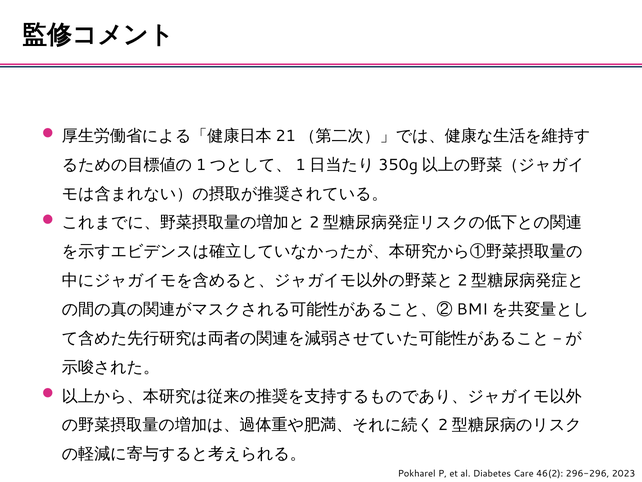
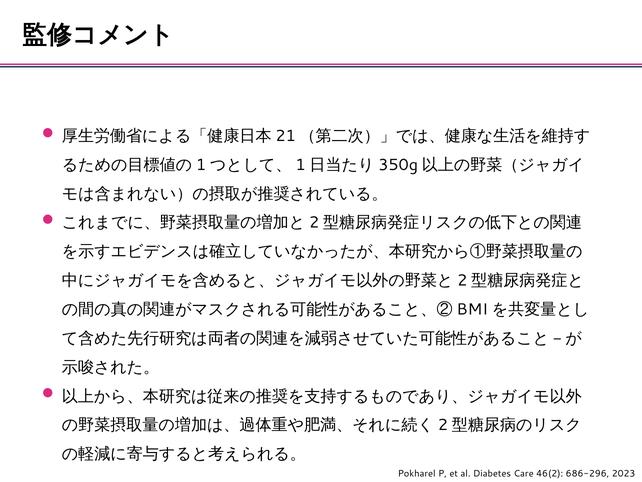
296-296: 296-296 -> 686-296 (587, 473)
